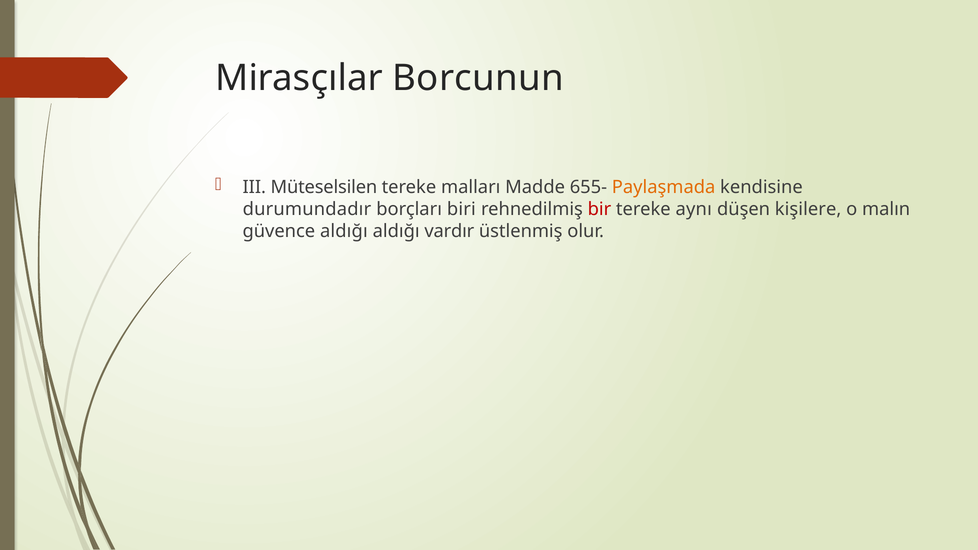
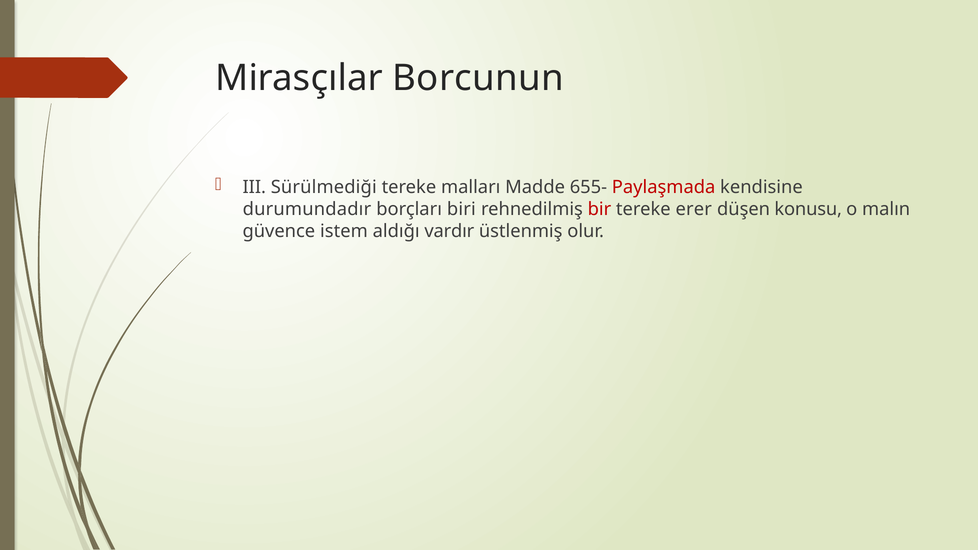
Müteselsilen: Müteselsilen -> Sürülmediği (324, 187)
Paylaşmada colour: orange -> red (664, 187)
aynı: aynı -> erer (694, 209)
kişilere: kişilere -> konusu (808, 209)
güvence aldığı: aldığı -> istem (344, 231)
